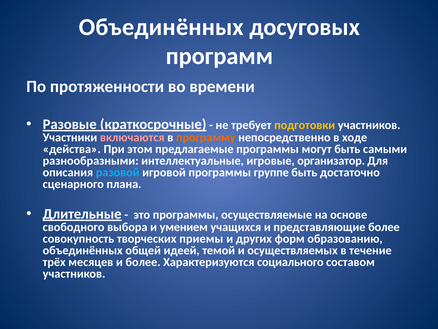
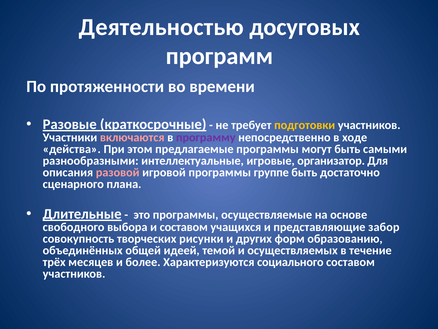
Объединённых: Объединённых -> Деятельностью (161, 27)
программу colour: orange -> purple (206, 137)
разовой colour: light blue -> pink (118, 172)
и умением: умением -> составом (184, 227)
представляющие более: более -> забор (384, 227)
приемы: приемы -> рисунки (201, 238)
